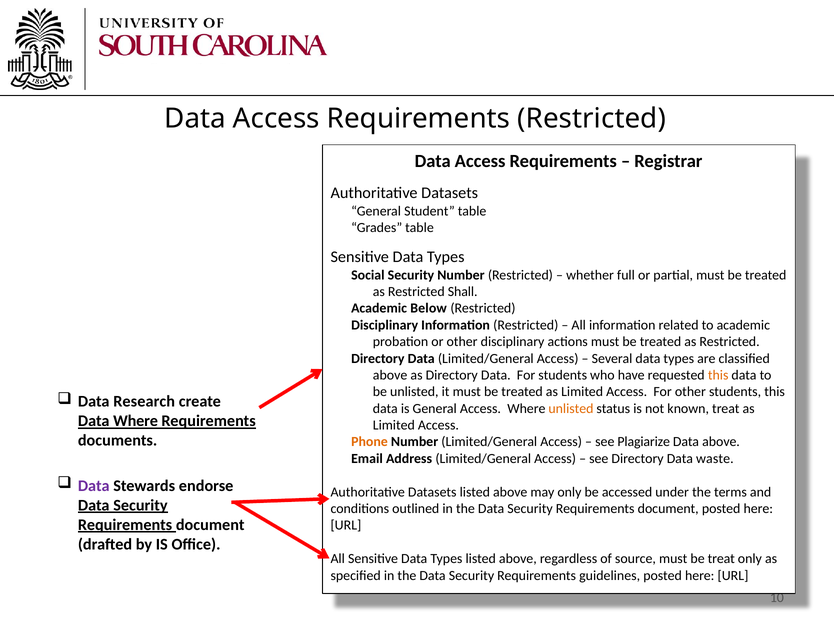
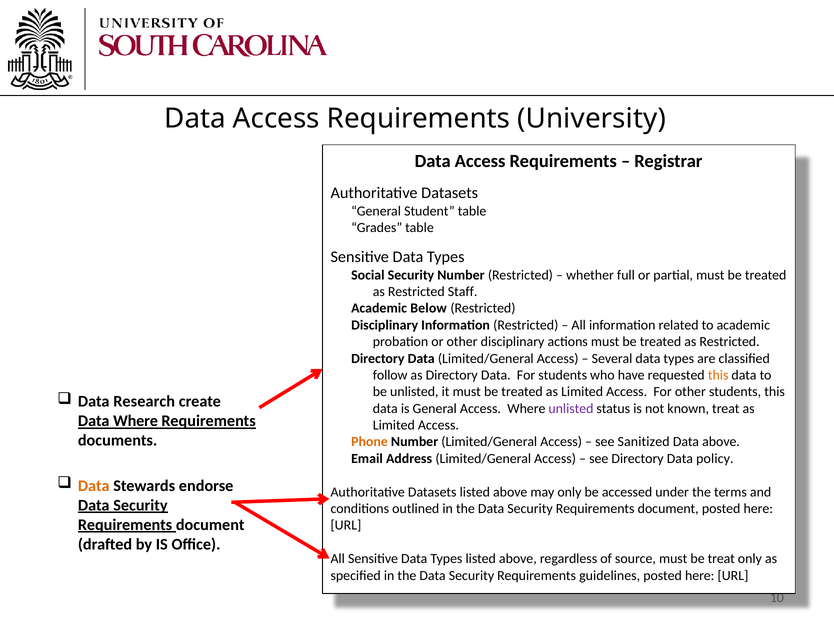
Requirements Restricted: Restricted -> University (592, 118)
Shall: Shall -> Staff (463, 291)
above: above -> follow (390, 375)
unlisted colour: orange -> purple (571, 408)
Plagiarize: Plagiarize -> Sanitized (644, 442)
waste: waste -> policy (715, 458)
Data colour: purple -> orange (94, 485)
